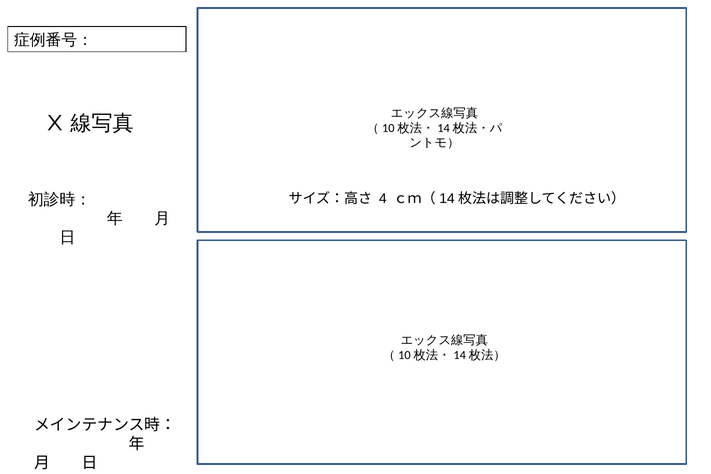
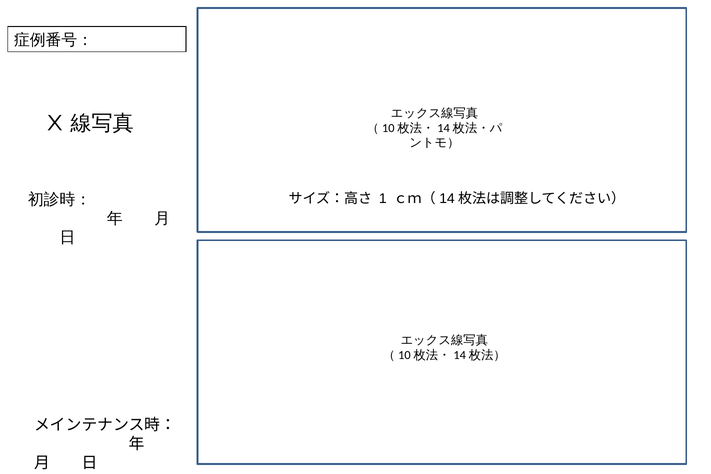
4: 4 -> 1 (383, 198)
